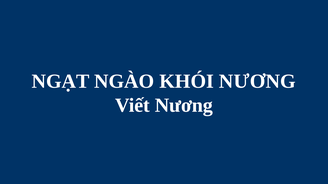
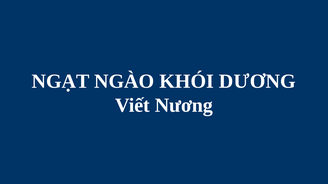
KHÓI NƯƠNG: NƯƠNG -> DƯƠNG (257, 82)
